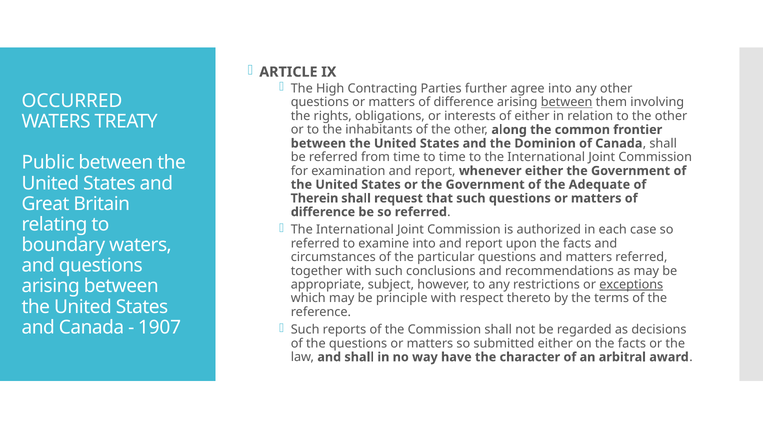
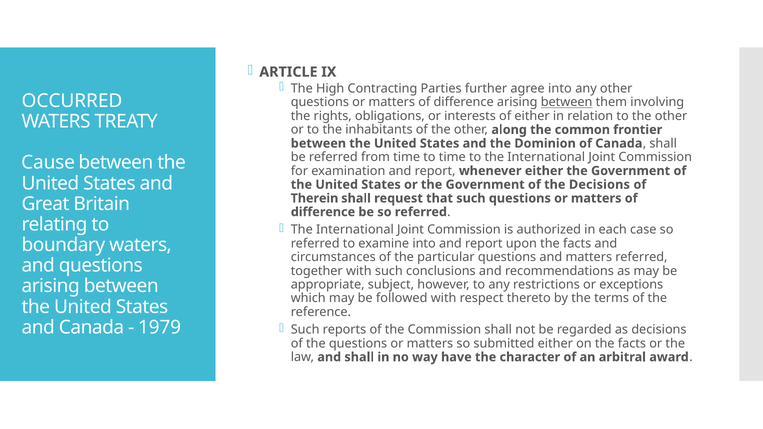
Public: Public -> Cause (48, 163)
the Adequate: Adequate -> Decisions (599, 185)
exceptions underline: present -> none (631, 285)
principle: principle -> followed (402, 298)
1907: 1907 -> 1979 (160, 327)
